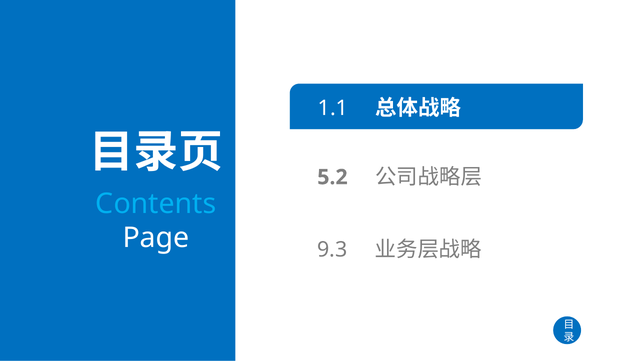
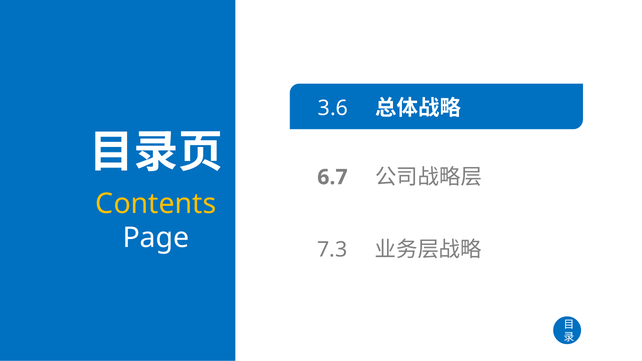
1.1: 1.1 -> 3.6 (333, 108)
5.2: 5.2 -> 6.7 (332, 177)
Contents colour: light blue -> yellow (156, 204)
9.3: 9.3 -> 7.3 (332, 250)
